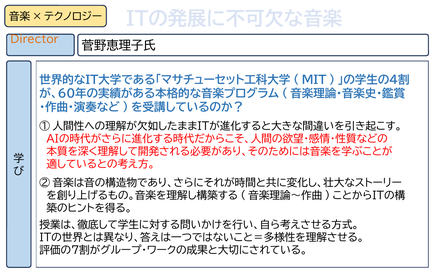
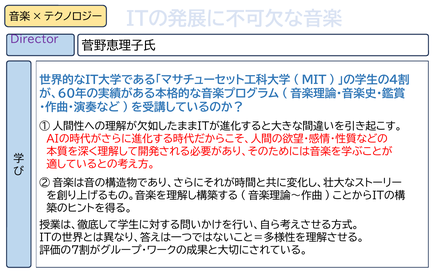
Director colour: orange -> purple (34, 39)
